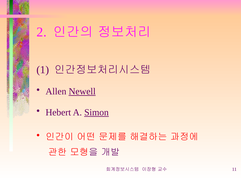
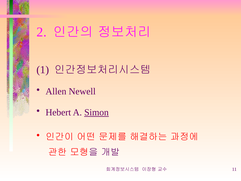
Newell underline: present -> none (82, 91)
